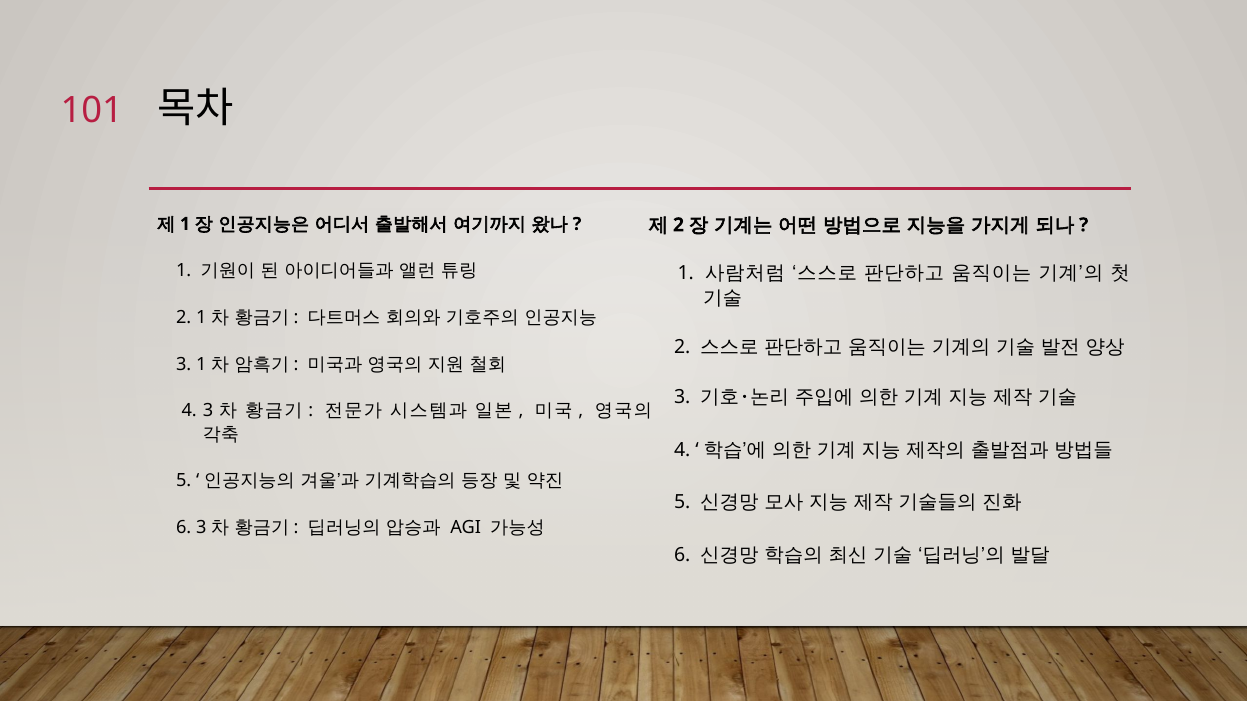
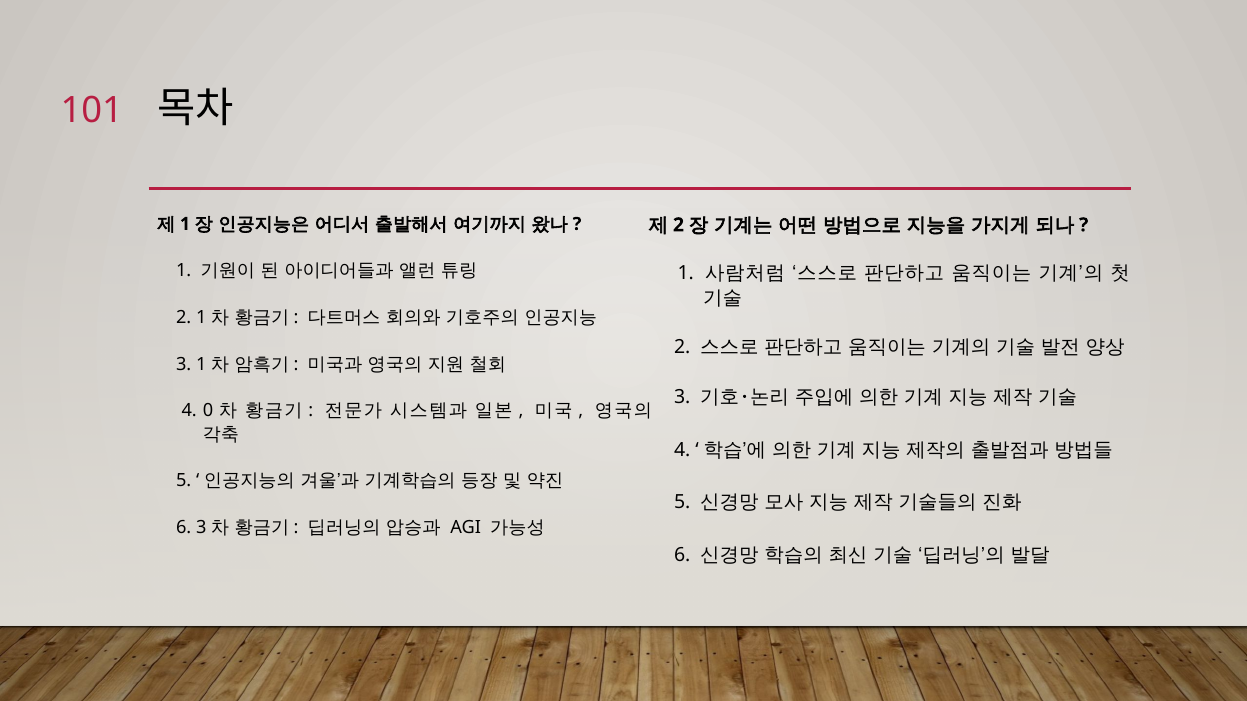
4 3: 3 -> 0 (208, 411)
